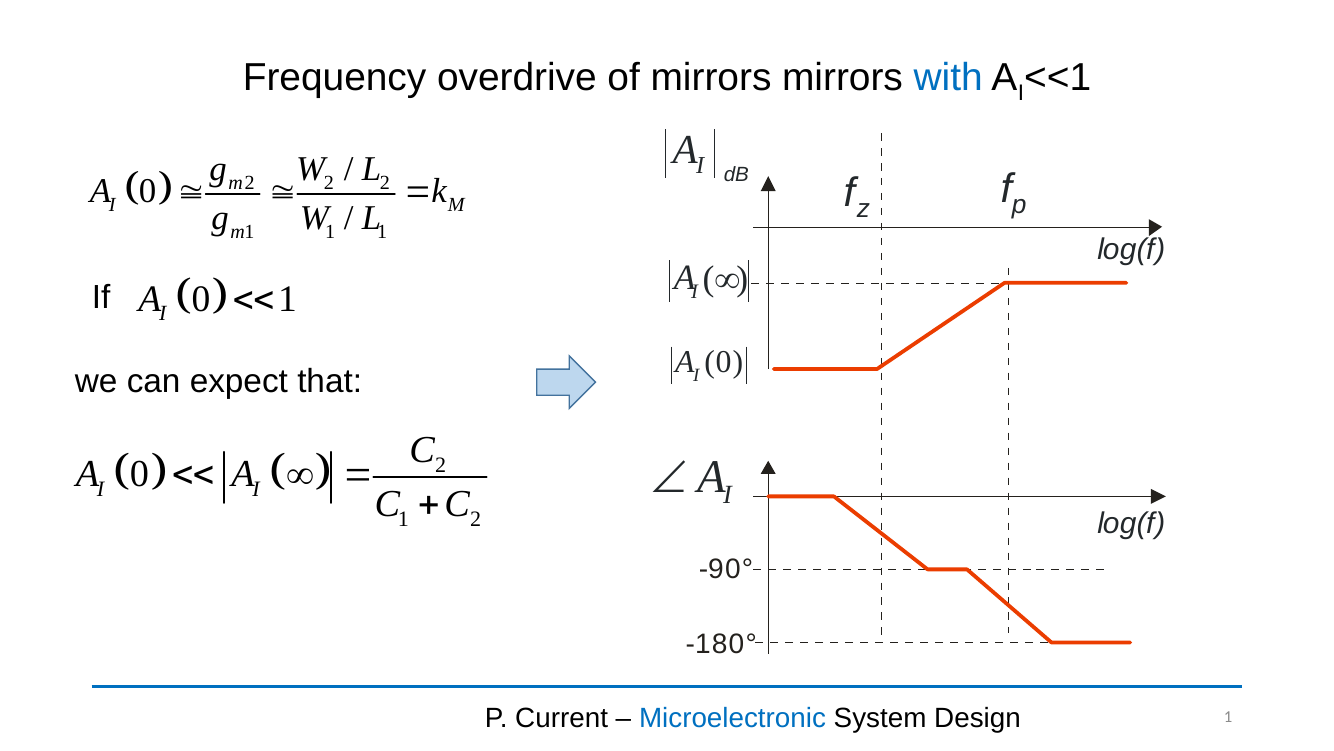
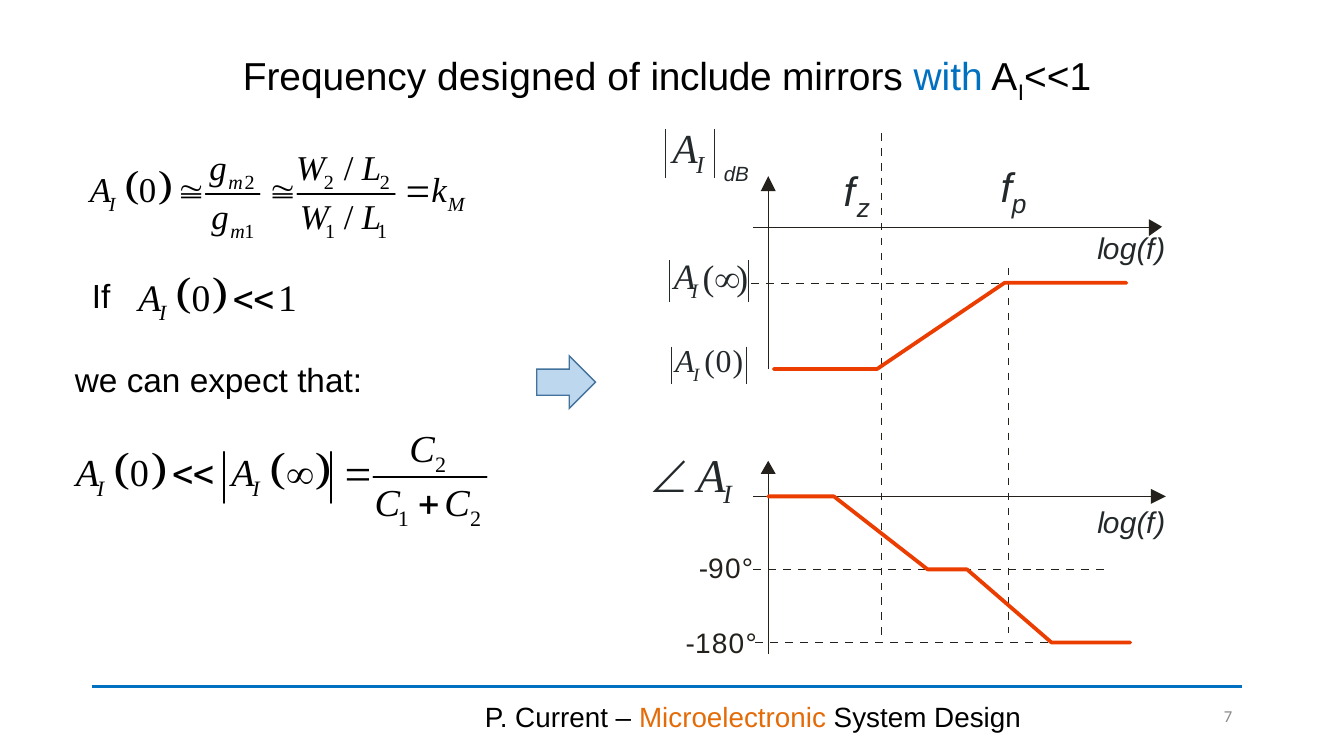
overdrive: overdrive -> designed (517, 78)
of mirrors: mirrors -> include (711, 78)
Microelectronic colour: blue -> orange (732, 717)
Design 1: 1 -> 7 (1228, 716)
